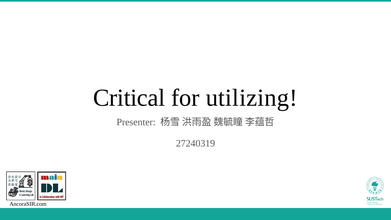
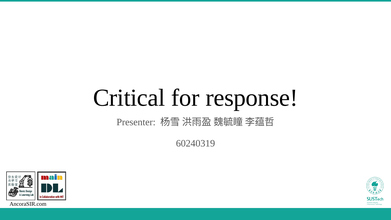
utilizing: utilizing -> response (252, 98)
27240319: 27240319 -> 60240319 (196, 143)
